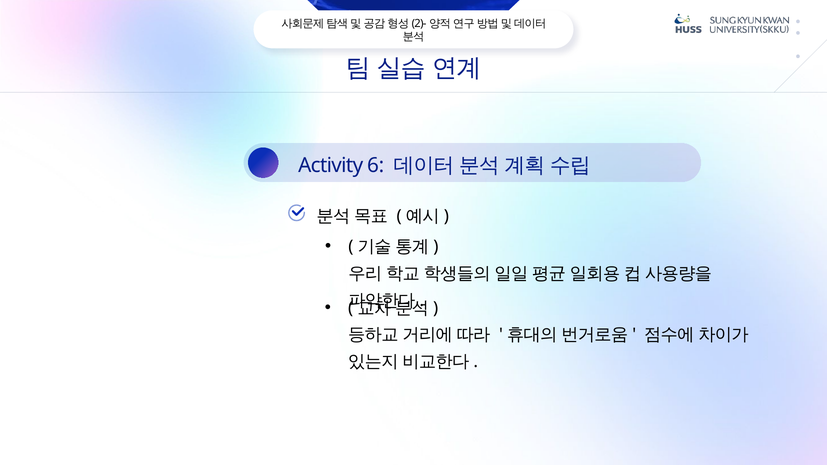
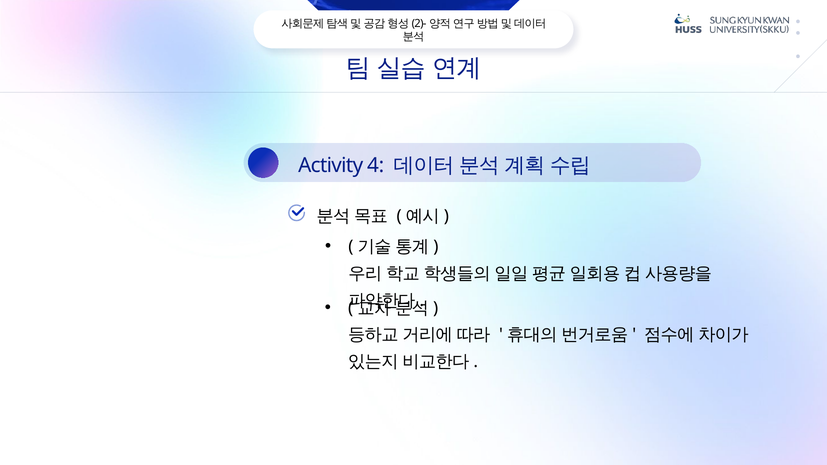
6: 6 -> 4 (376, 165)
